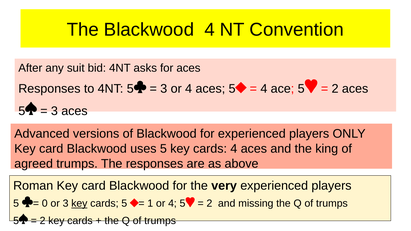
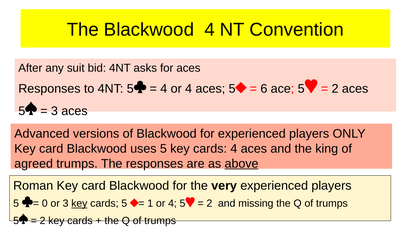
3: 3 -> 4 (164, 89)
4: 4 -> 6 (264, 89)
above underline: none -> present (242, 164)
